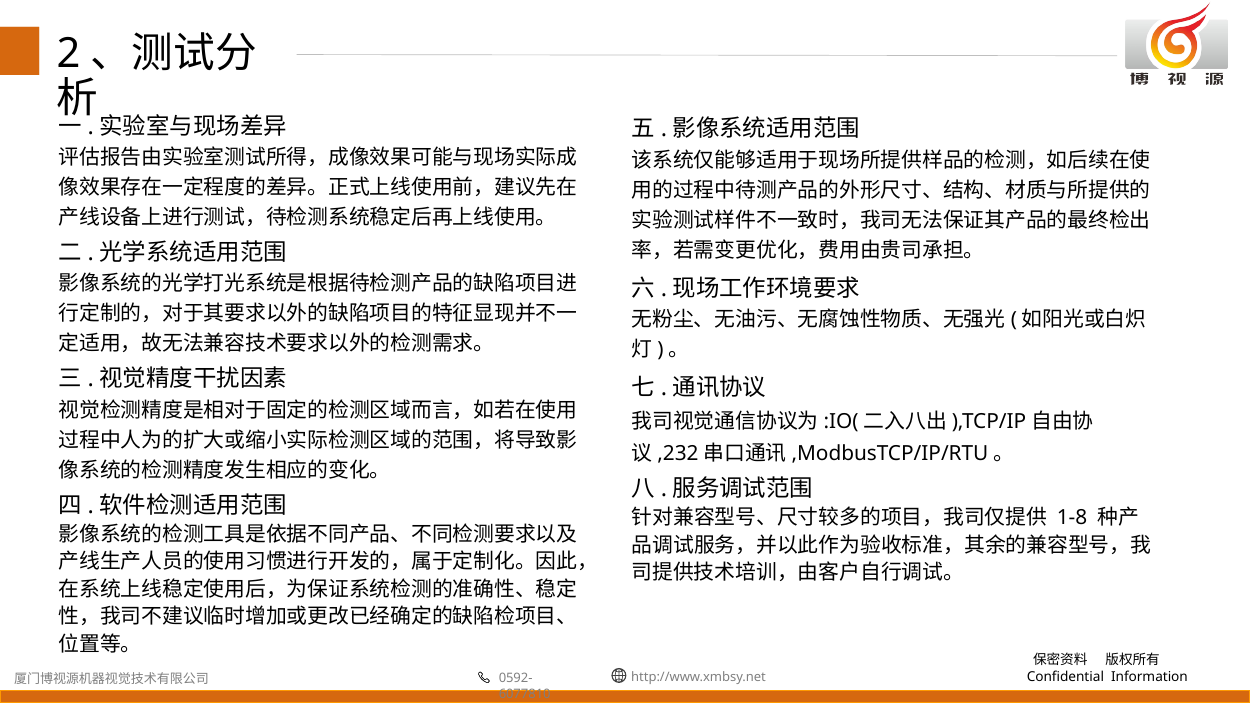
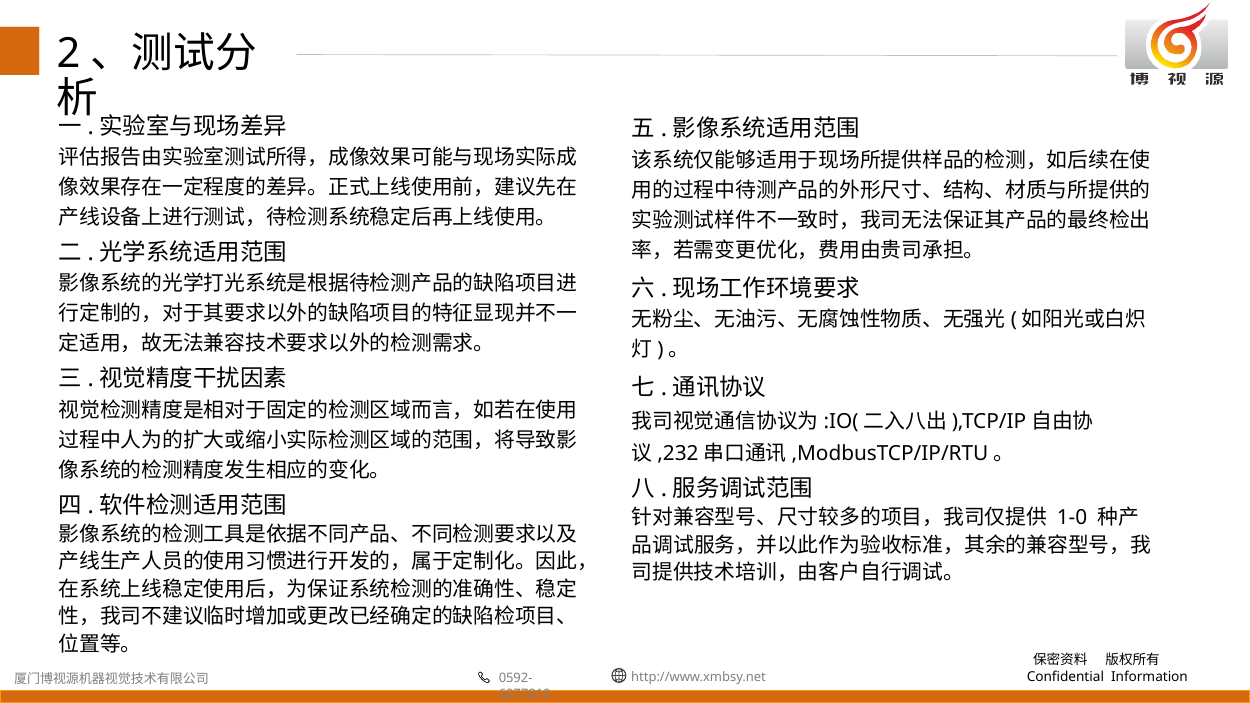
1-8: 1-8 -> 1-0 (1072, 518)
